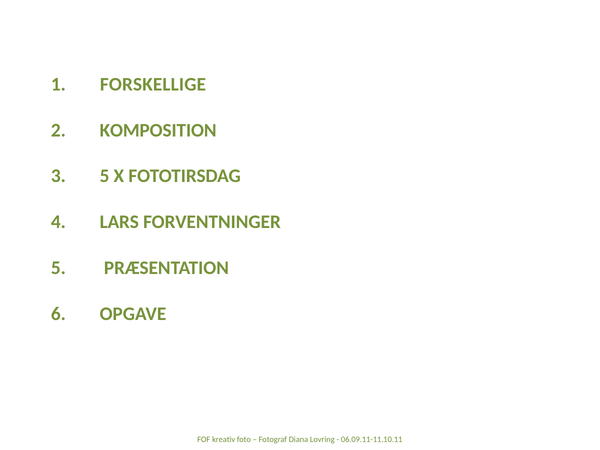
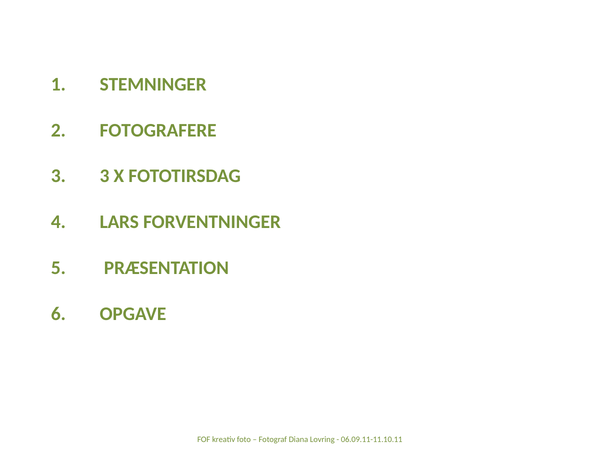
FORSKELLIGE: FORSKELLIGE -> STEMNINGER (153, 84)
KOMPOSITION: KOMPOSITION -> FOTOGRAFERE (158, 130)
5: 5 -> 3 (104, 176)
